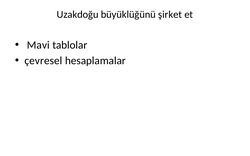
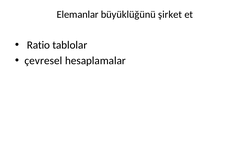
Uzakdoğu: Uzakdoğu -> Elemanlar (78, 14)
Mavi: Mavi -> Ratio (38, 45)
